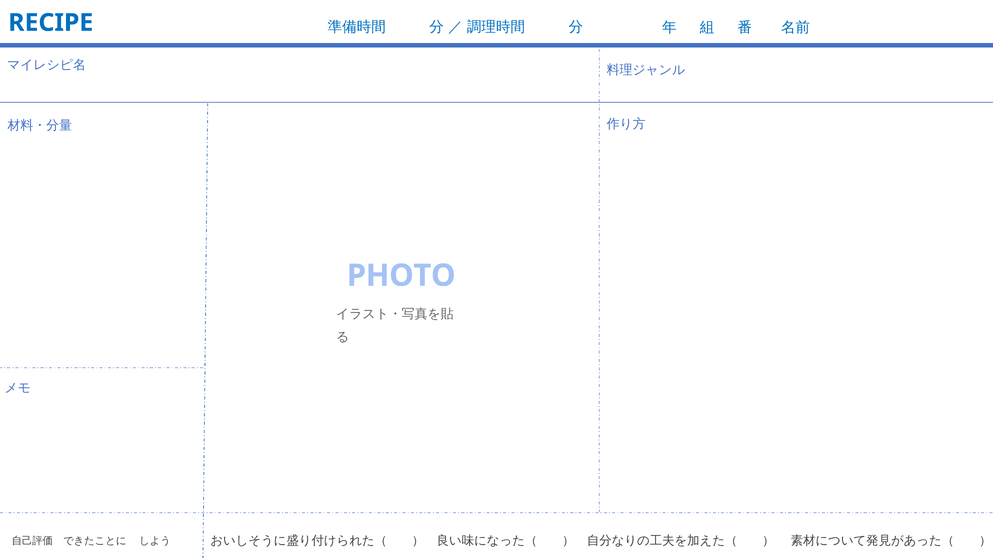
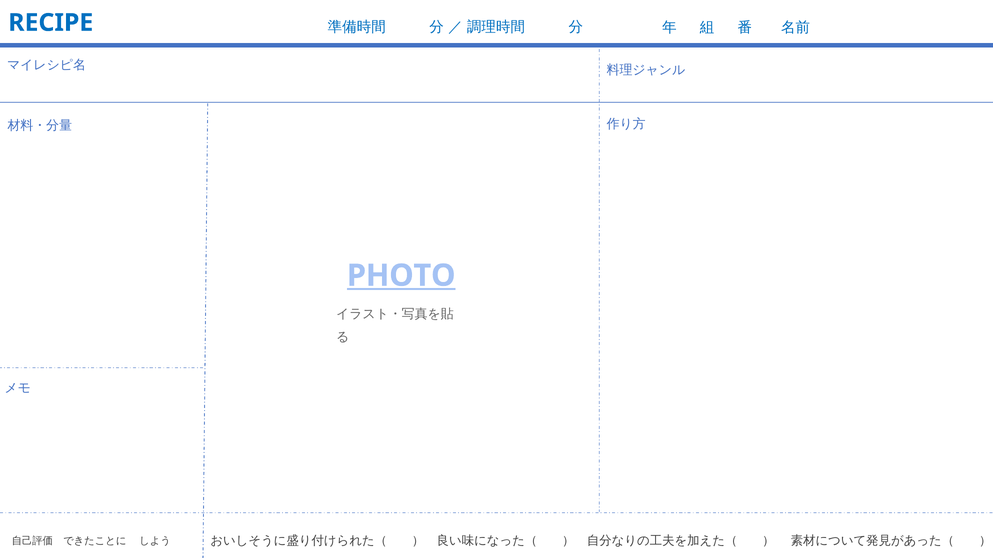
PHOTO underline: none -> present (401, 276)
